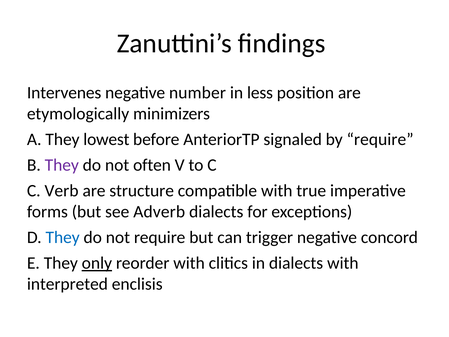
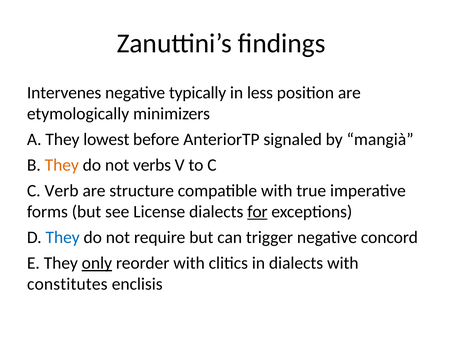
number: number -> typically (198, 93)
by require: require -> mangià (380, 139)
They colour: purple -> orange (62, 165)
often: often -> verbs (152, 165)
Adverb: Adverb -> License (159, 212)
for underline: none -> present (257, 212)
interpreted: interpreted -> constitutes (67, 284)
